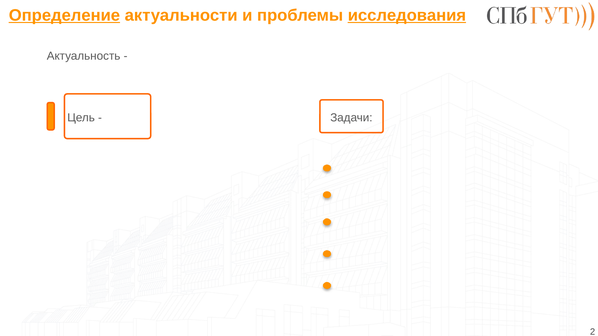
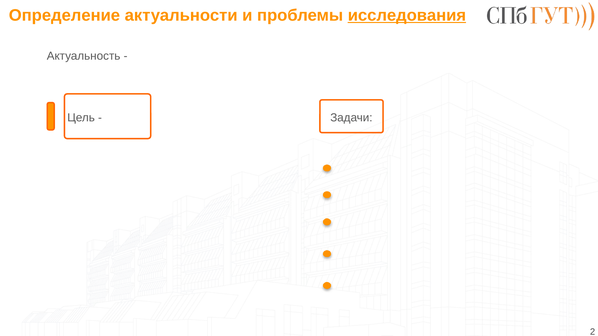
Определение underline: present -> none (64, 15)
